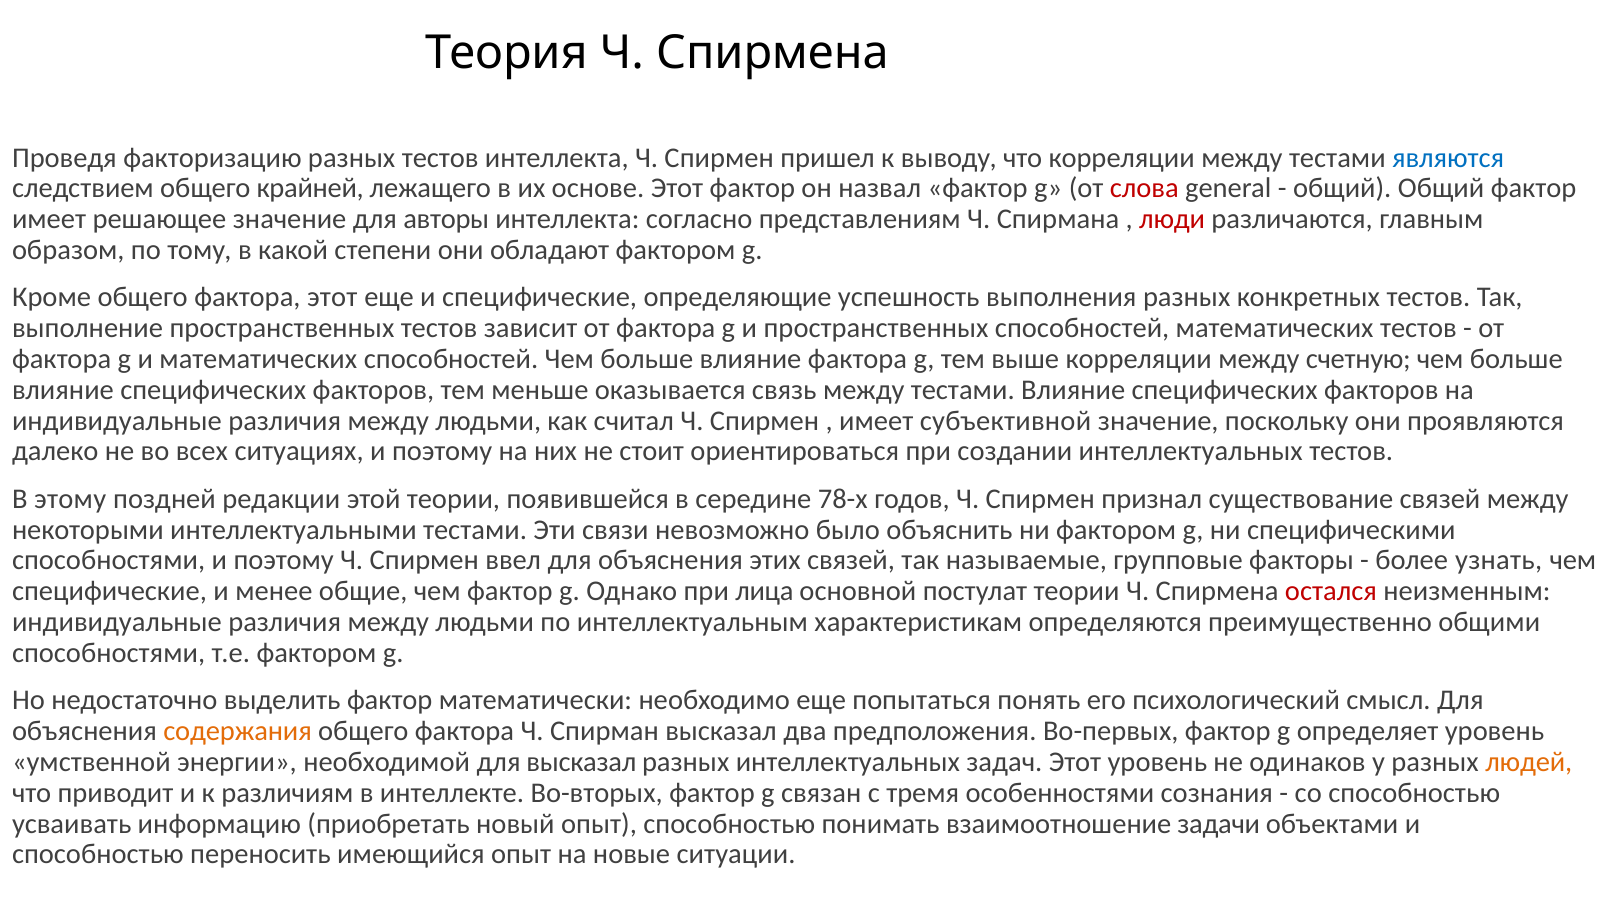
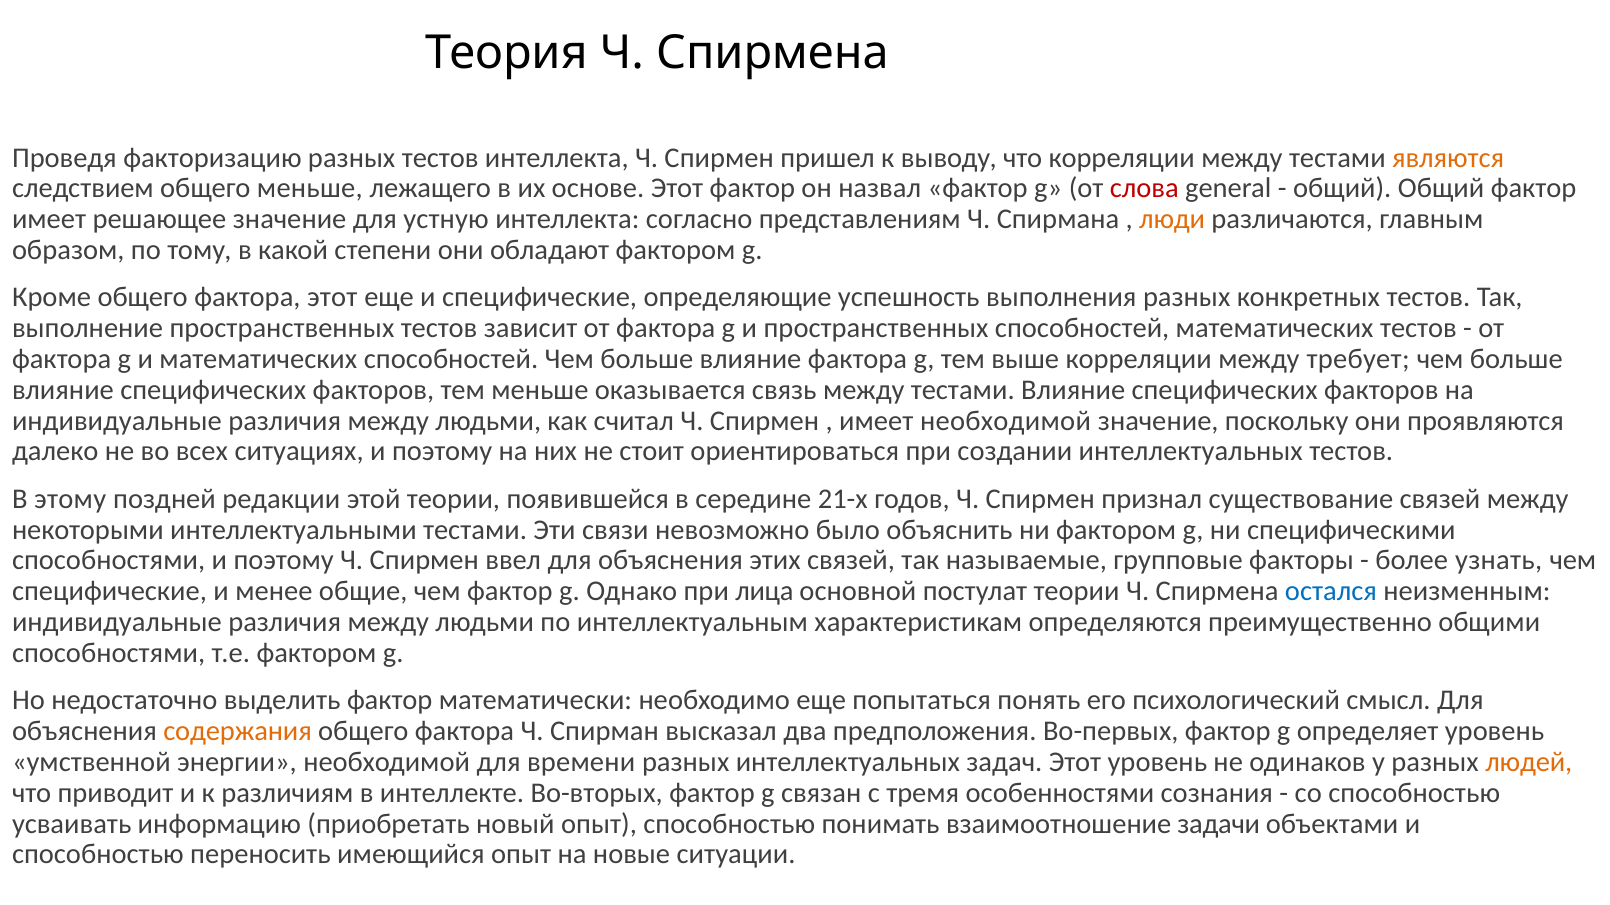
являются colour: blue -> orange (1448, 158)
общего крайней: крайней -> меньше (310, 189)
авторы: авторы -> устную (446, 219)
люди colour: red -> orange (1172, 219)
счетную: счетную -> требует (1358, 359)
имеет субъективной: субъективной -> необходимой (1005, 421)
78-х: 78-х -> 21-х (843, 499)
остался colour: red -> blue (1331, 592)
для высказал: высказал -> времени (581, 763)
